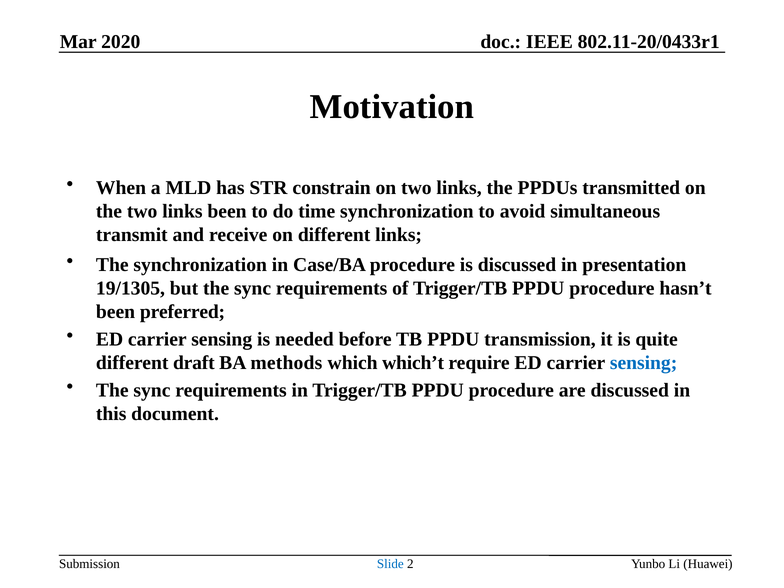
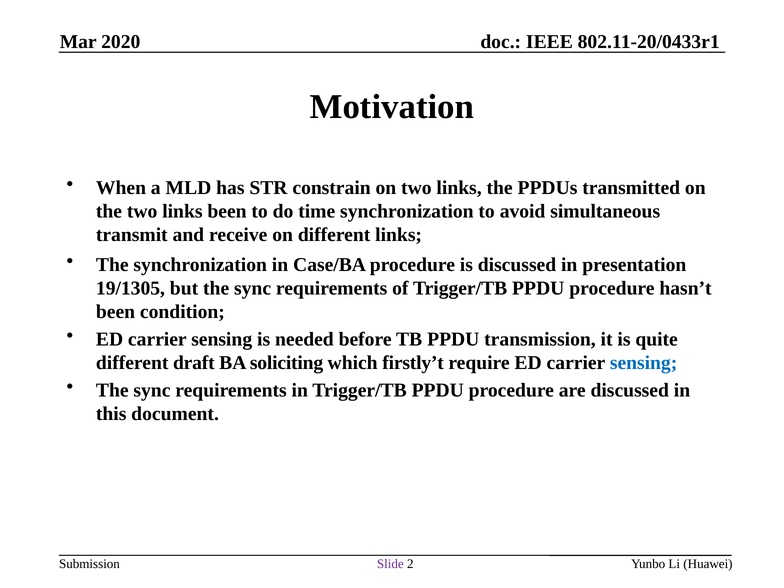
preferred: preferred -> condition (182, 312)
methods: methods -> soliciting (287, 363)
which’t: which’t -> firstly’t (413, 363)
Slide colour: blue -> purple (390, 564)
